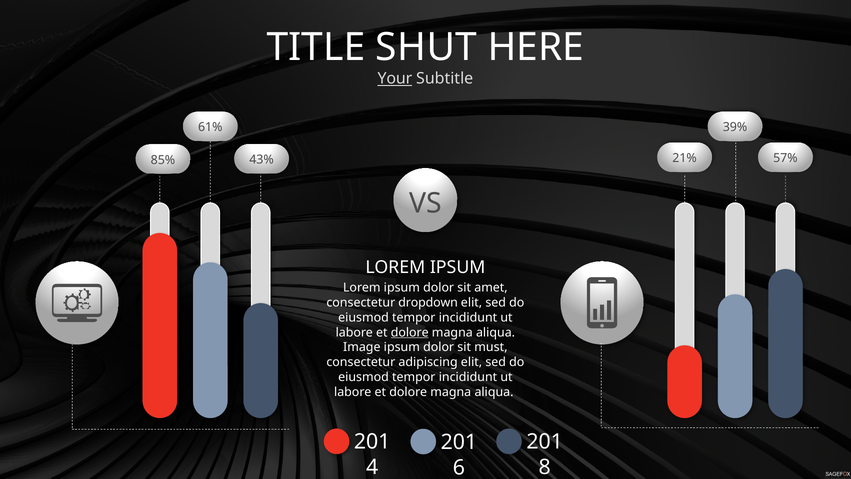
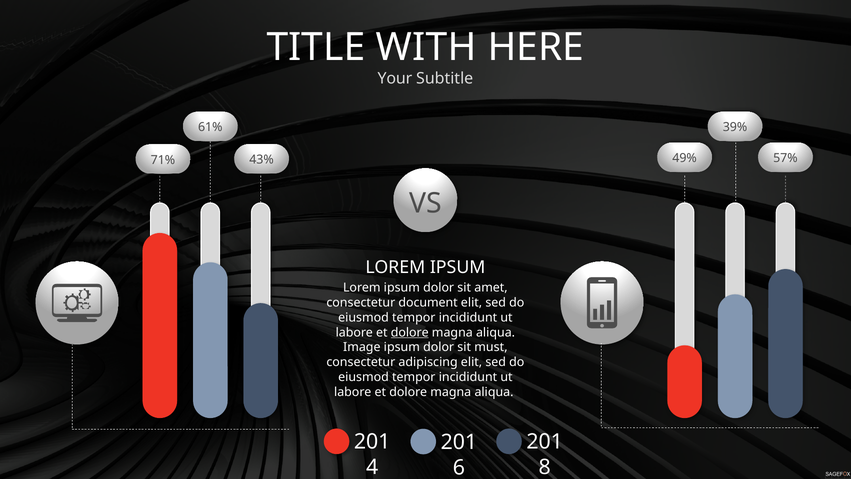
SHUT: SHUT -> WITH (426, 47)
Your underline: present -> none (395, 79)
21%: 21% -> 49% (685, 158)
85%: 85% -> 71% (163, 160)
dropdown: dropdown -> document (428, 302)
